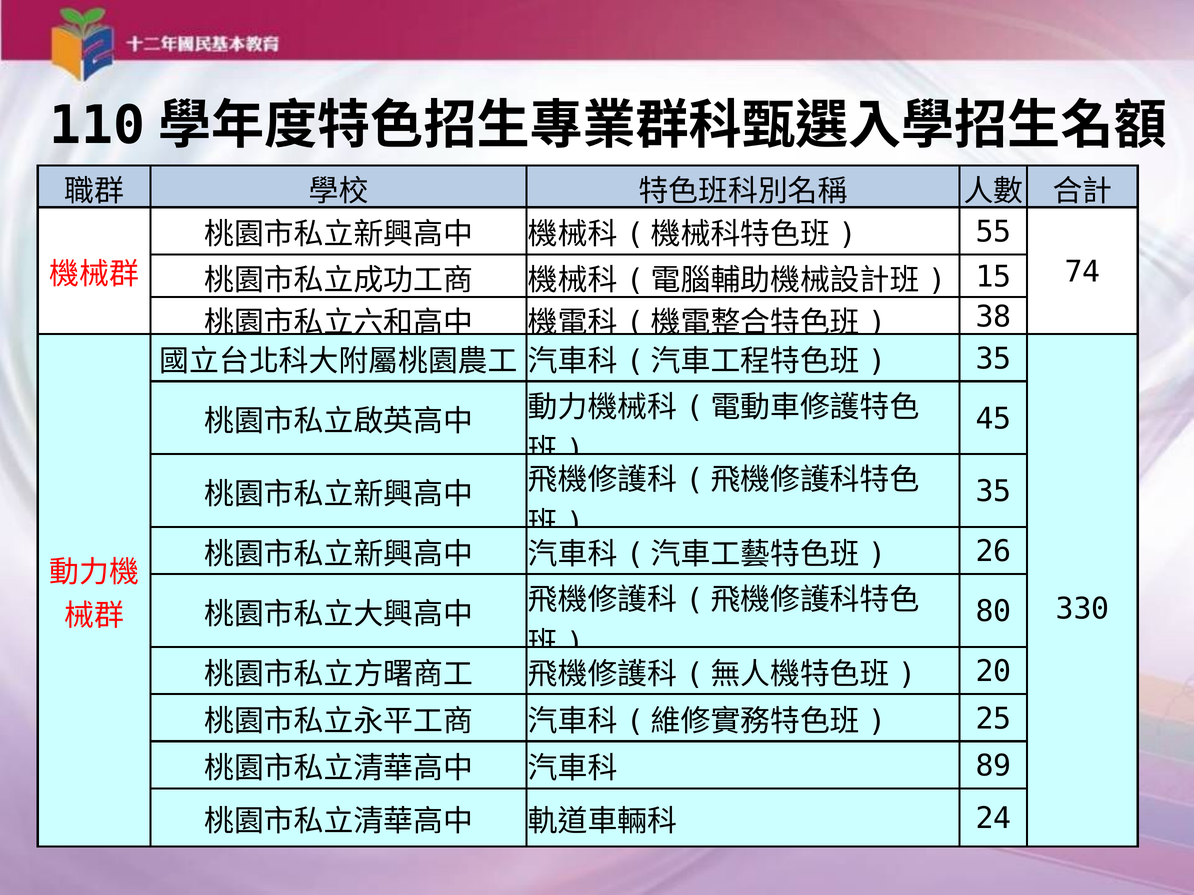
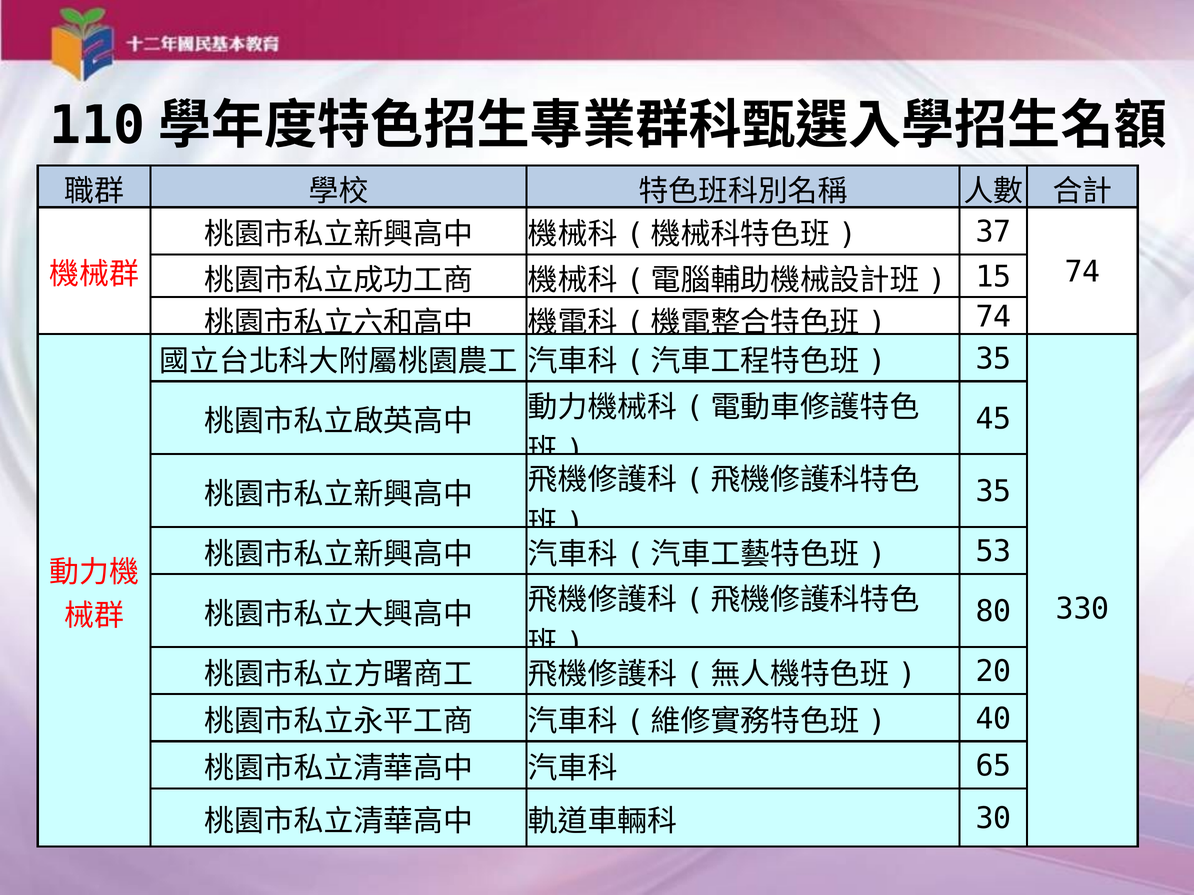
55: 55 -> 37 (993, 232)
38: 38 -> 74 (993, 317)
26: 26 -> 53 (993, 552)
25: 25 -> 40 (993, 719)
89: 89 -> 65 (993, 766)
24: 24 -> 30 (993, 819)
